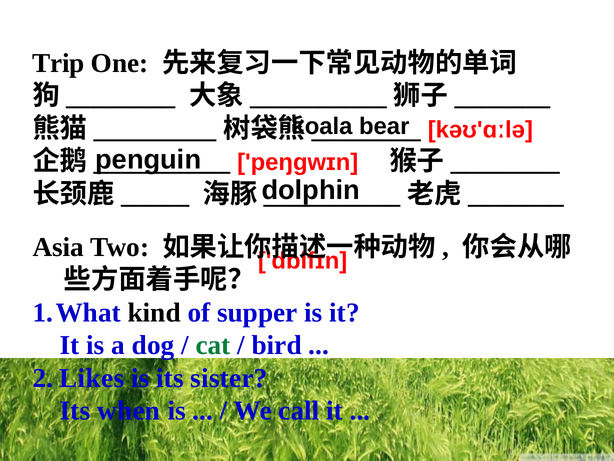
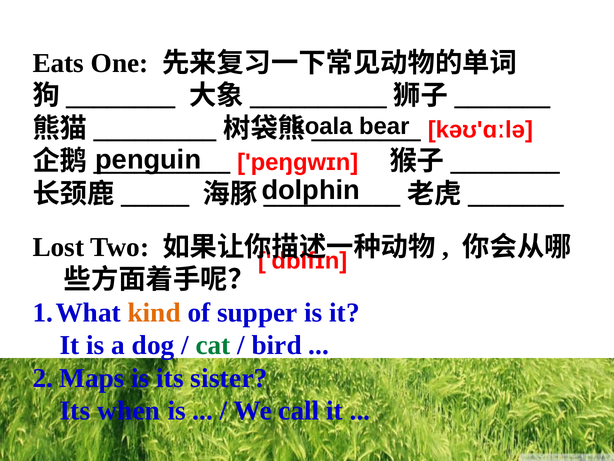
Trip: Trip -> Eats (58, 63)
Asia: Asia -> Lost (58, 247)
kind colour: black -> orange (154, 312)
Likes: Likes -> Maps (92, 378)
